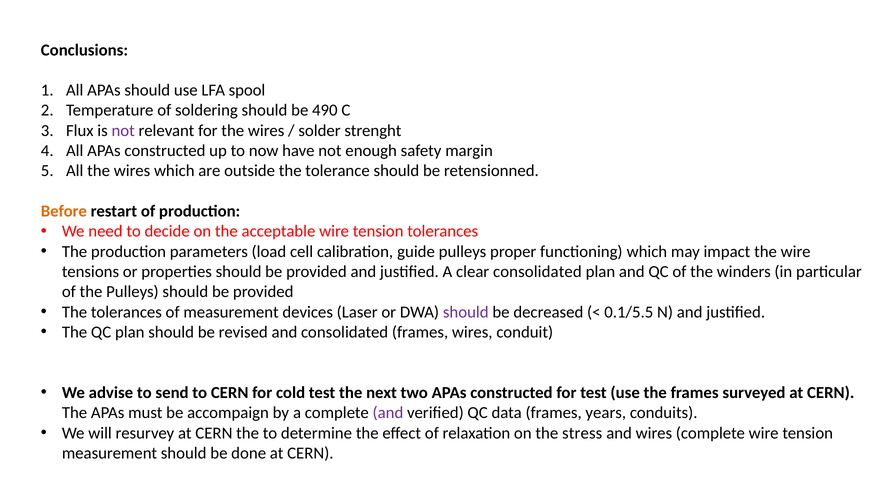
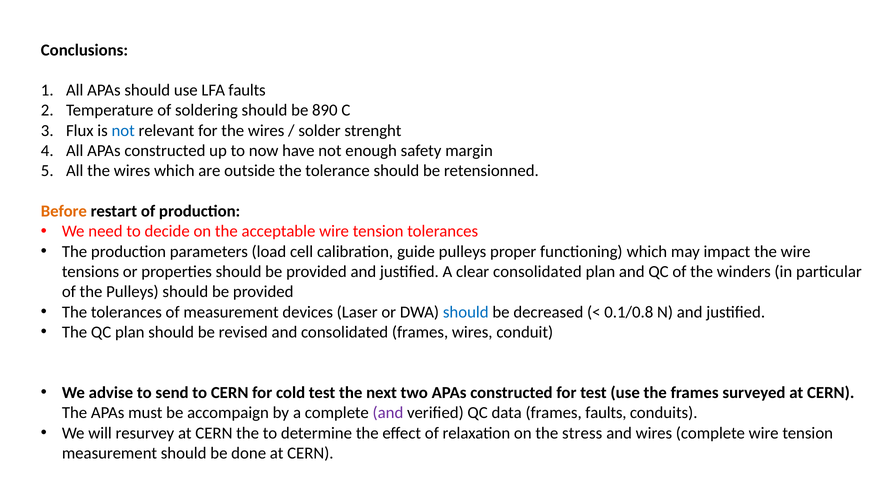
LFA spool: spool -> faults (247, 90)
490: 490 -> 890 (325, 110)
not colour: purple -> blue (123, 131)
should colour: purple -> blue (466, 312)
0.1/5.5: 0.1/5.5 -> 0.1/0.8 (629, 312)
frames years: years -> faults (606, 413)
